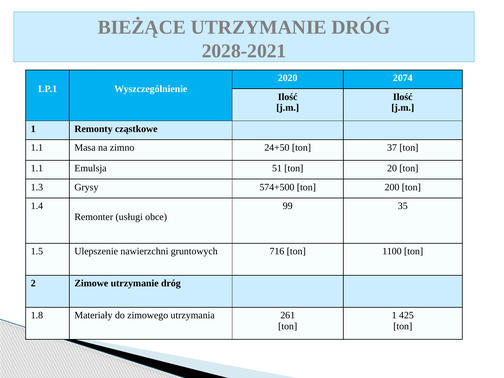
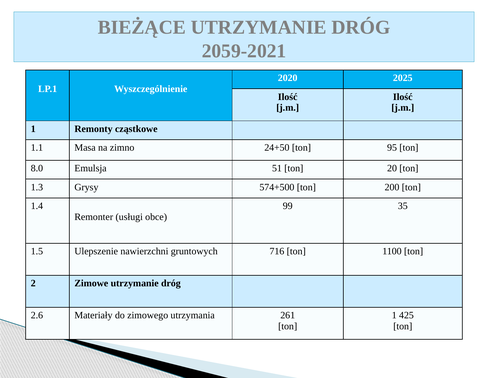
2028-2021: 2028-2021 -> 2059-2021 (244, 51)
2074: 2074 -> 2025 (403, 78)
37: 37 -> 95 (392, 148)
1.1: 1.1 -> 8.0 (37, 168)
1.8: 1.8 -> 2.6 (37, 315)
